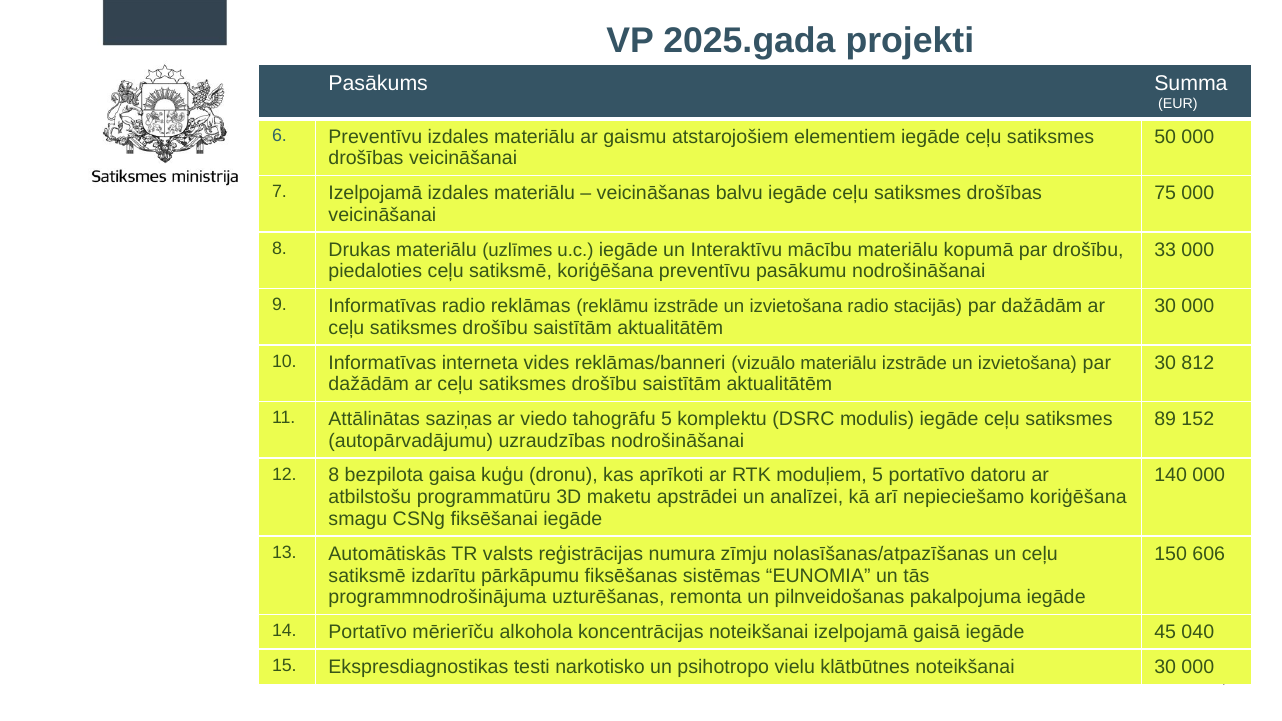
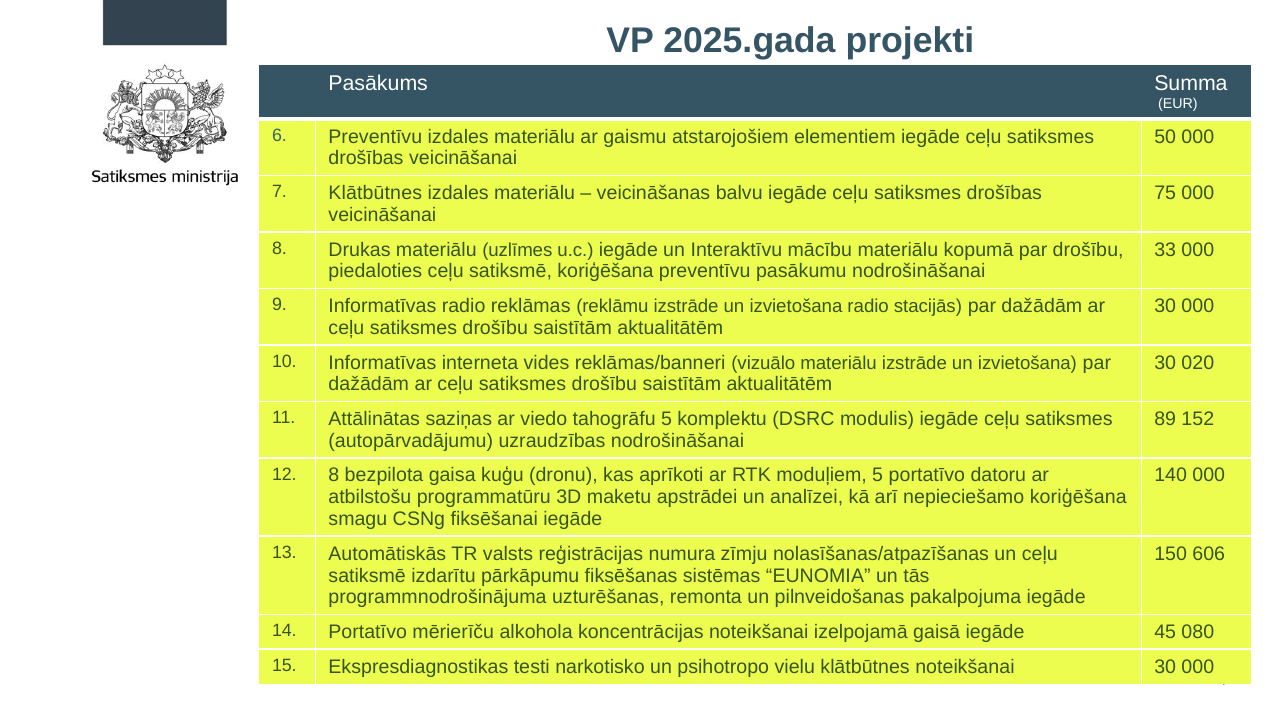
7 Izelpojamā: Izelpojamā -> Klātbūtnes (375, 193)
812: 812 -> 020 (1198, 363)
040: 040 -> 080 (1198, 632)
